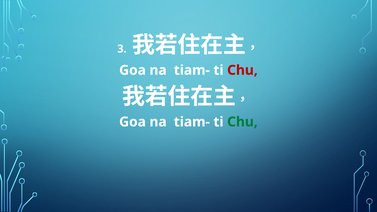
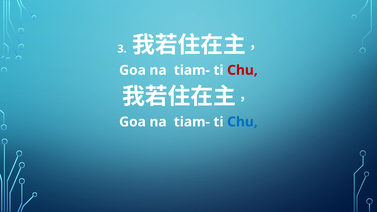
Chu colour: green -> blue (242, 122)
